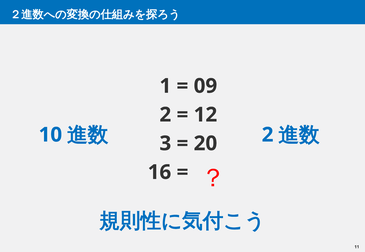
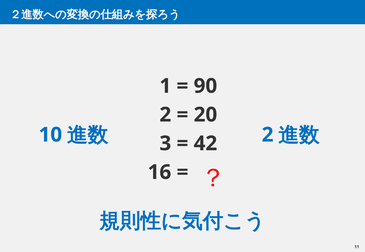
09: 09 -> 90 (205, 86)
12: 12 -> 20 (205, 115)
20: 20 -> 42 (205, 144)
